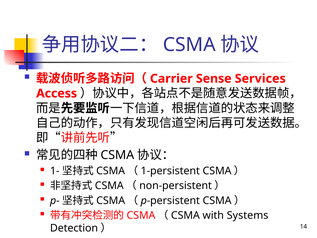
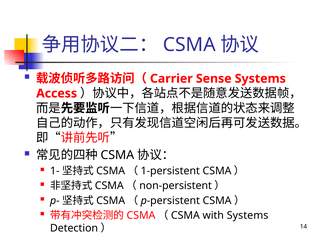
Sense Services: Services -> Systems (260, 79)
